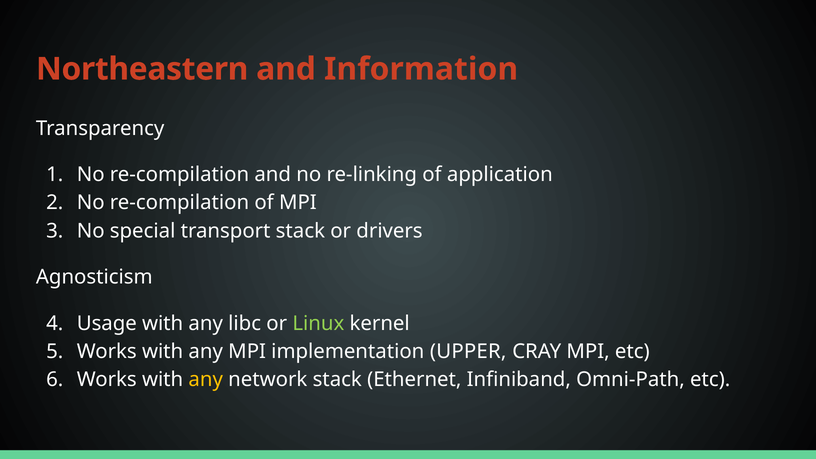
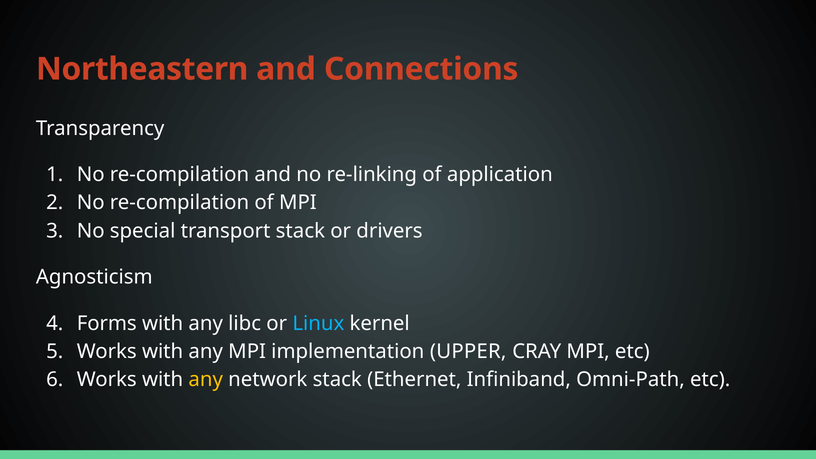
Information: Information -> Connections (421, 69)
Usage: Usage -> Forms (107, 323)
Linux colour: light green -> light blue (318, 323)
